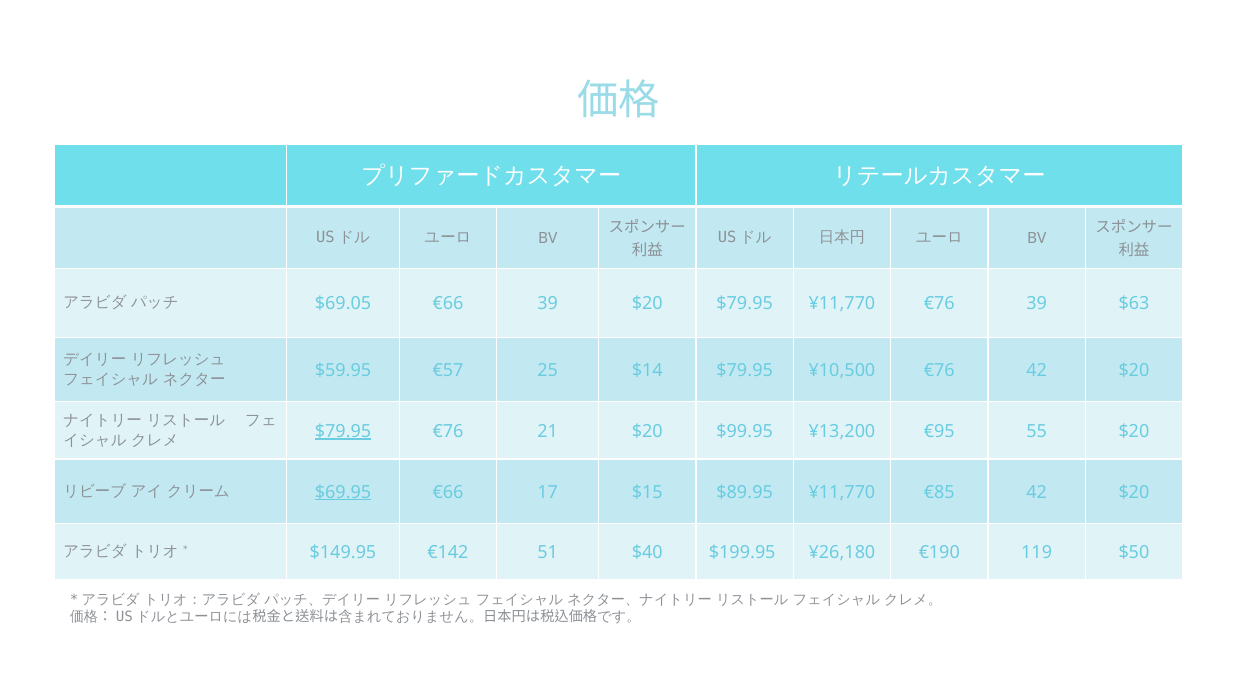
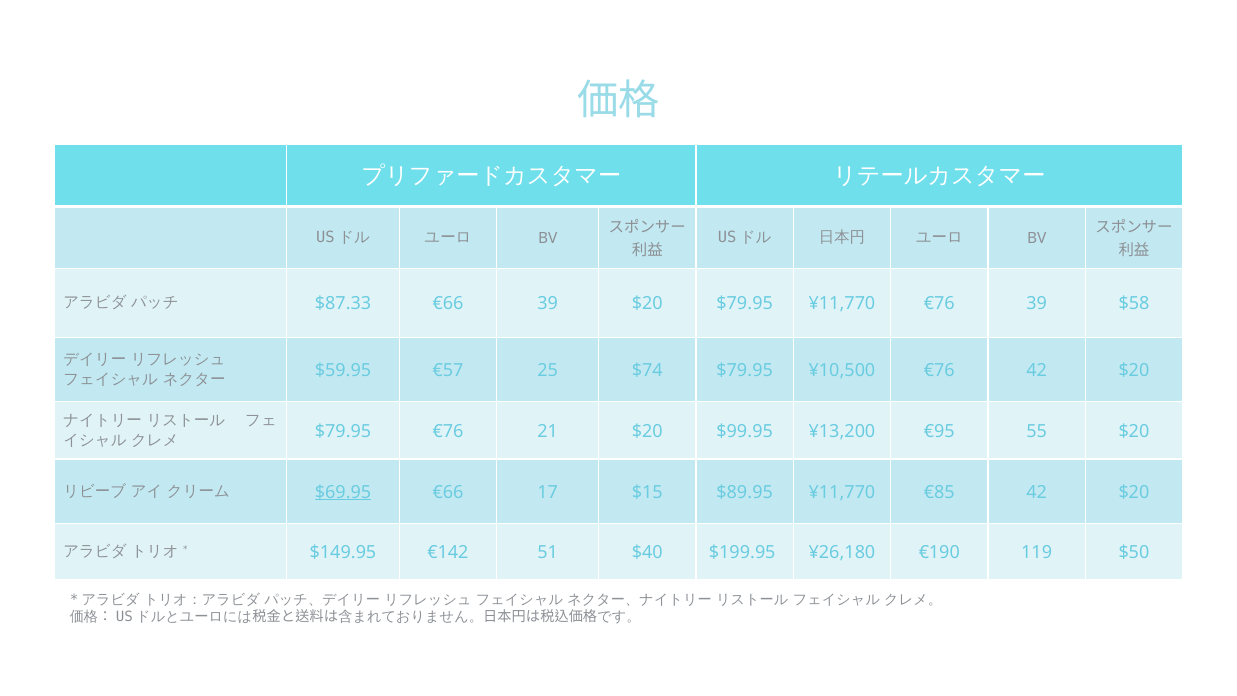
$69.05: $69.05 -> $87.33 (343, 304)
$63: $63 -> $58 (1134, 304)
$14: $14 -> $74 (647, 370)
$79.95 underline: present -> none (343, 431)
